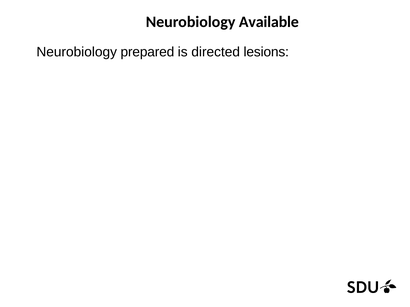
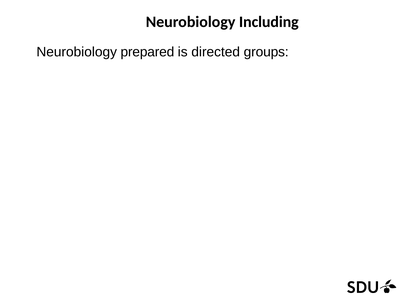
Available: Available -> Including (269, 22)
lesions: lesions -> groups (266, 52)
